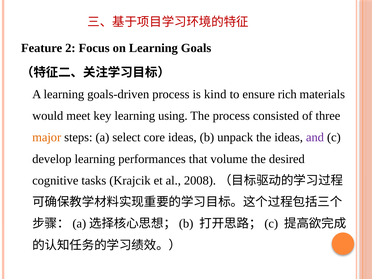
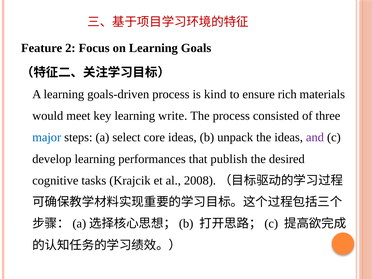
using: using -> write (173, 116)
major colour: orange -> blue (47, 137)
volume: volume -> publish (229, 159)
